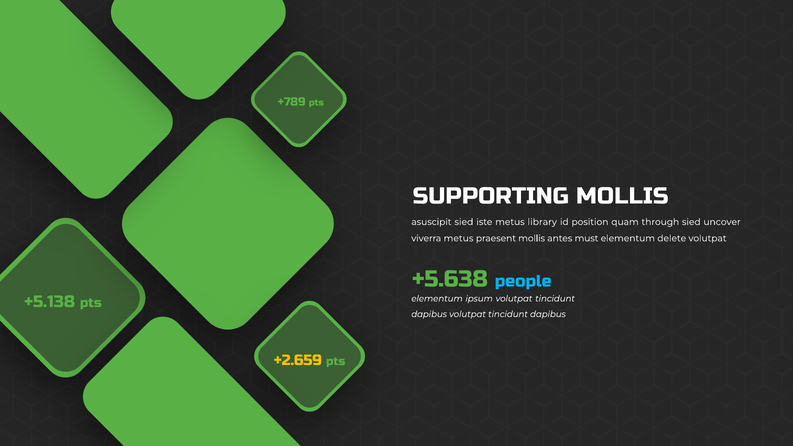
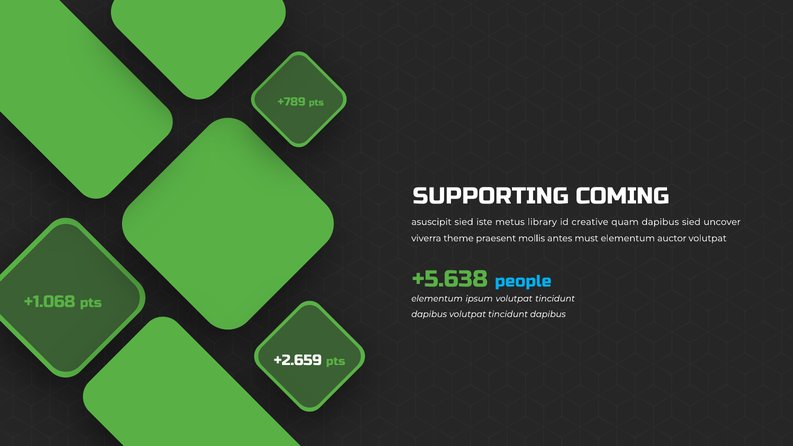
SUPPORTING MOLLIS: MOLLIS -> COMING (623, 196)
position: position -> creative (590, 222)
quam through: through -> dapibus (660, 222)
viverra metus: metus -> theme (459, 238)
delete: delete -> auctor (672, 238)
+5.138: +5.138 -> +1.068 (50, 302)
+2.659 colour: yellow -> white (298, 361)
